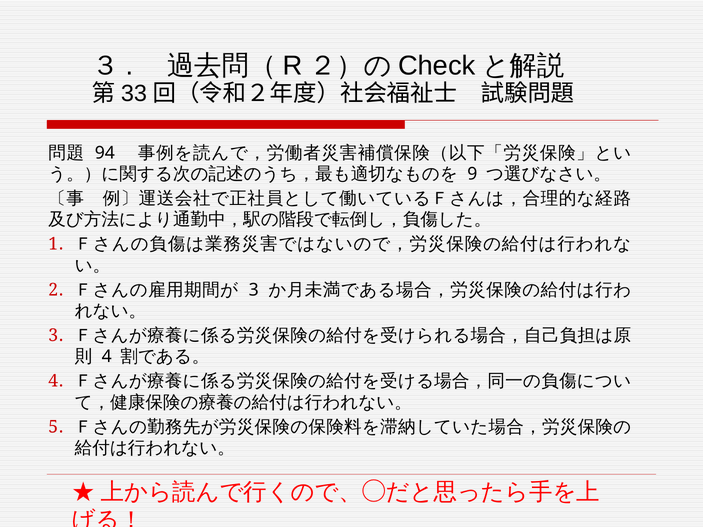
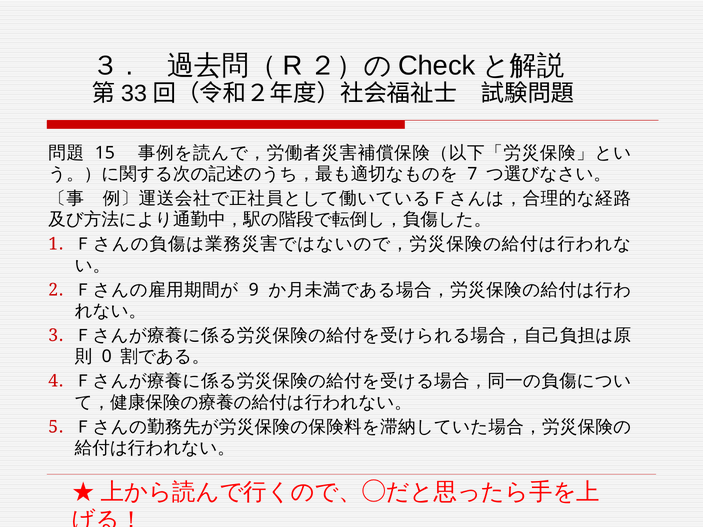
94: 94 -> 15 (105, 153)
9: 9 -> 7 (472, 174)
3: 3 -> 9 (254, 290)
4: 4 -> 0 (107, 357)
